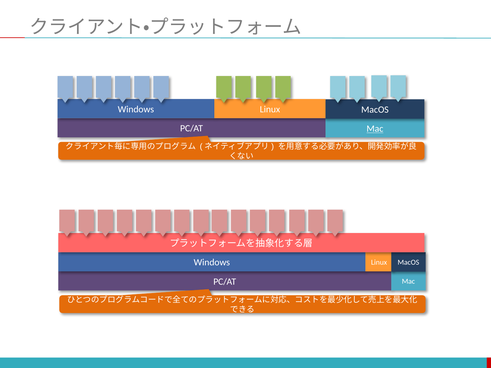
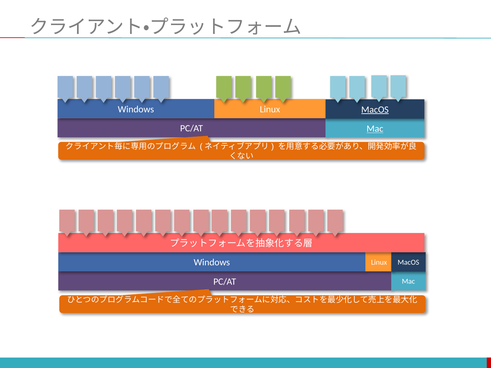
MacOS underline: none -> present (375, 110)
